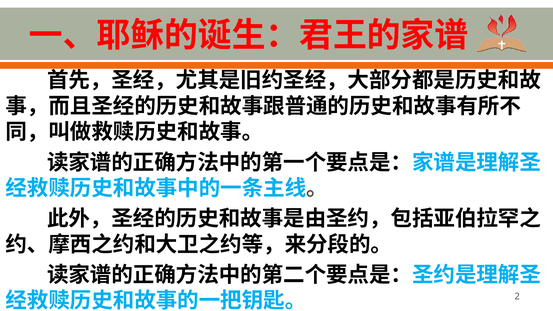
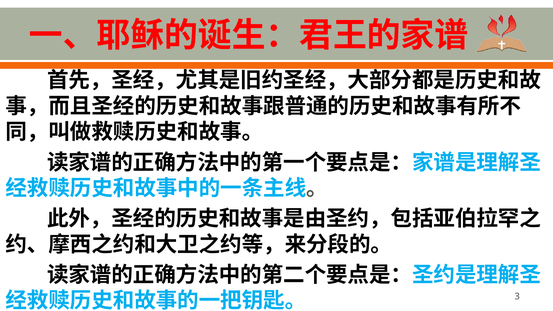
2: 2 -> 3 (517, 296)
